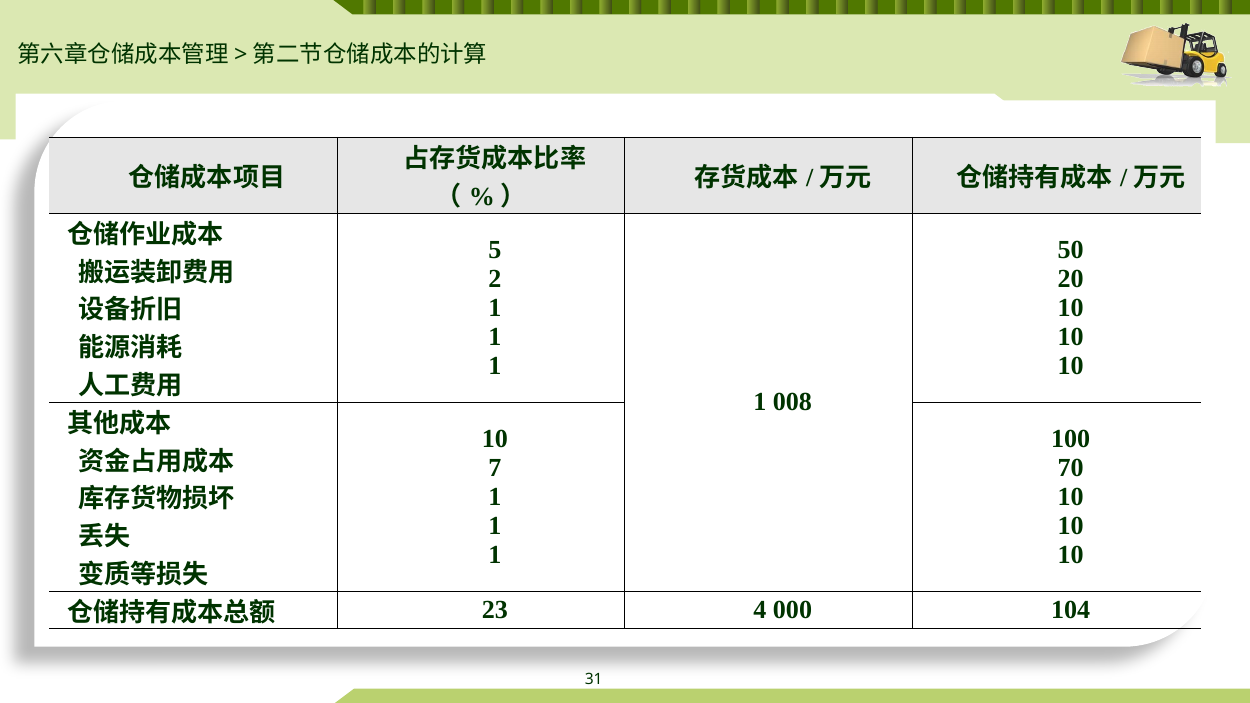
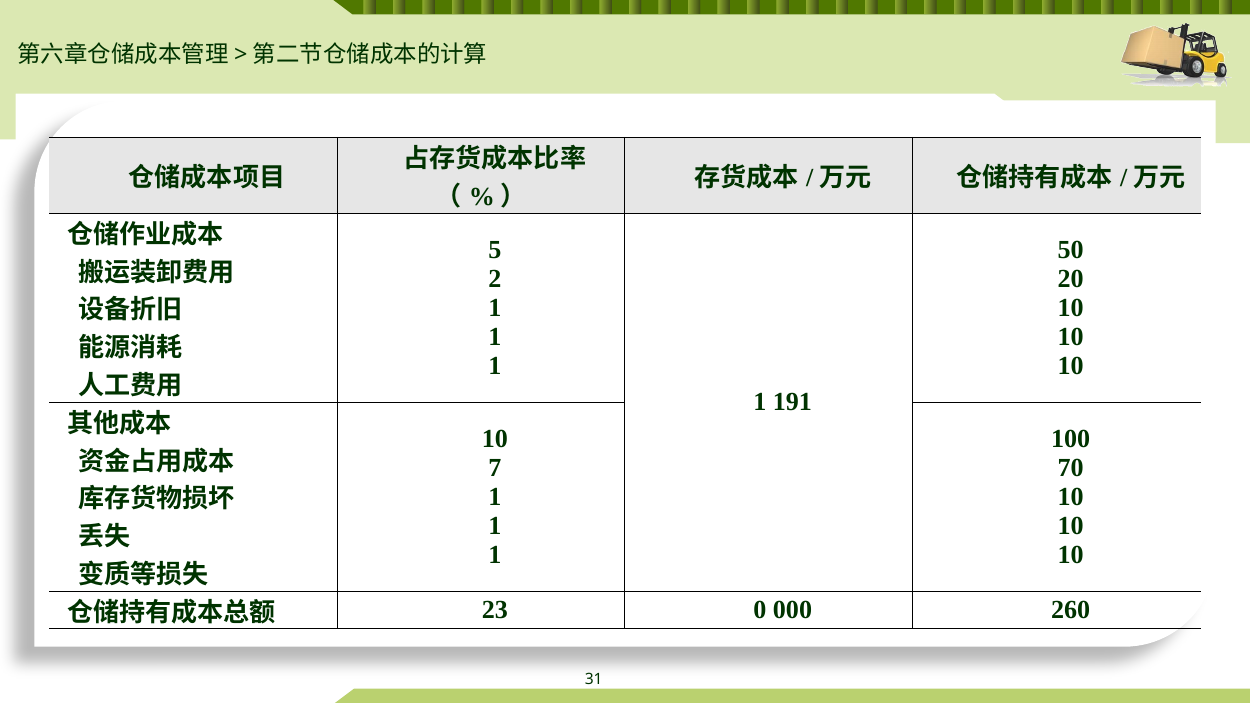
008: 008 -> 191 (792, 402)
4: 4 -> 0 (760, 610)
104: 104 -> 260 (1071, 610)
